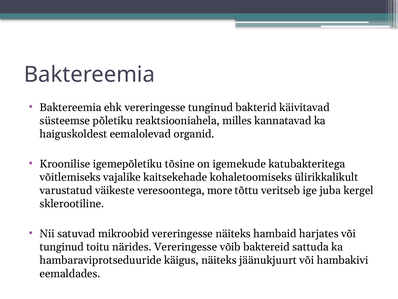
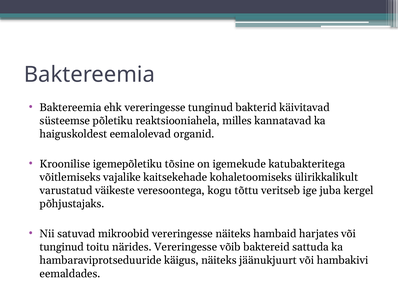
more: more -> kogu (220, 190)
sklerootiline: sklerootiline -> põhjustajaks (72, 203)
